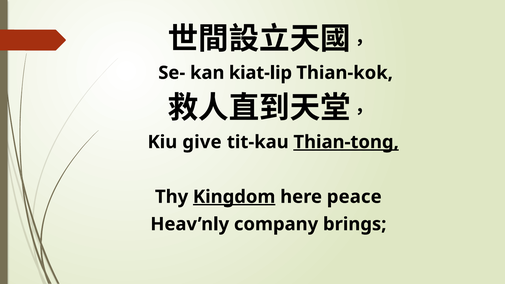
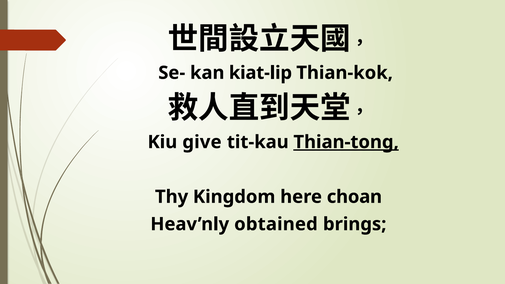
Kingdom underline: present -> none (234, 197)
peace: peace -> choan (354, 197)
company: company -> obtained (276, 224)
